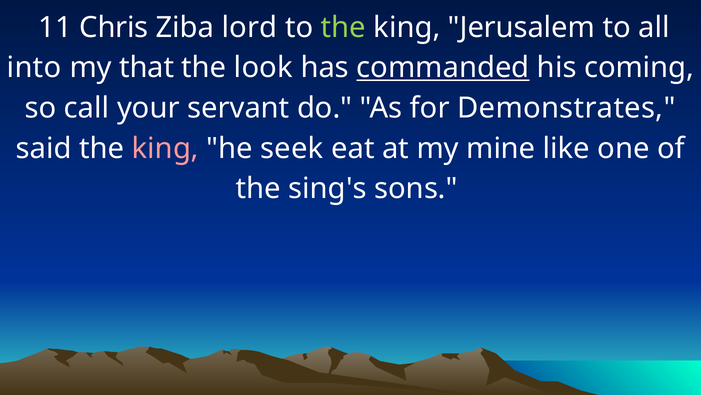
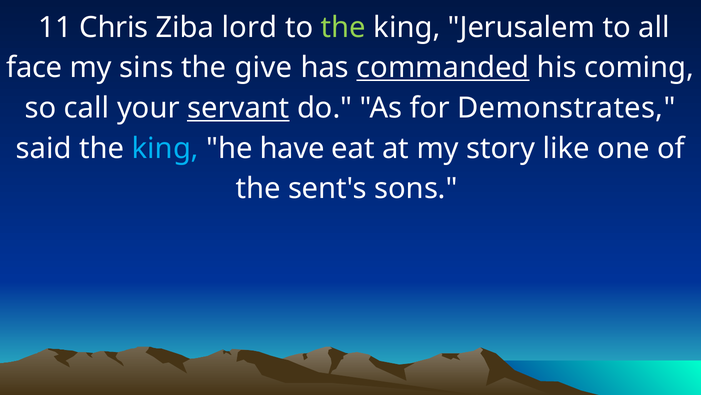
into: into -> face (34, 68)
that: that -> sins (146, 68)
look: look -> give (263, 68)
servant underline: none -> present (238, 108)
king colour: pink -> light blue (165, 148)
seek: seek -> have (292, 148)
mine: mine -> story (501, 148)
sing's: sing's -> sent's (328, 188)
